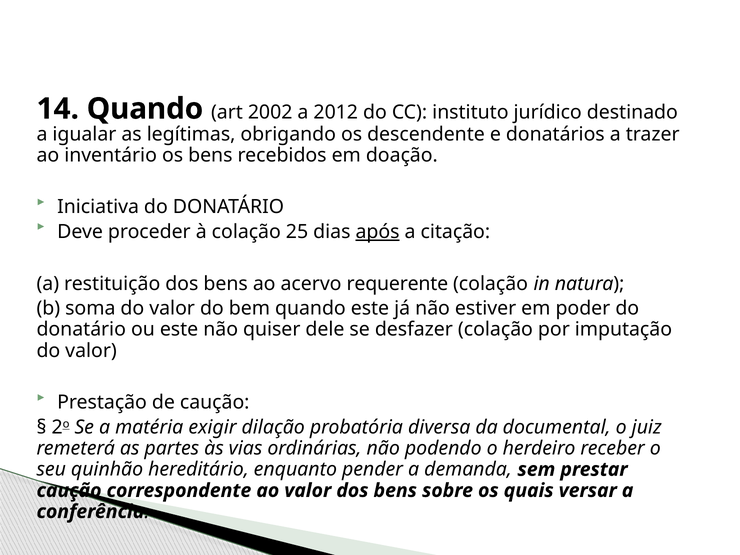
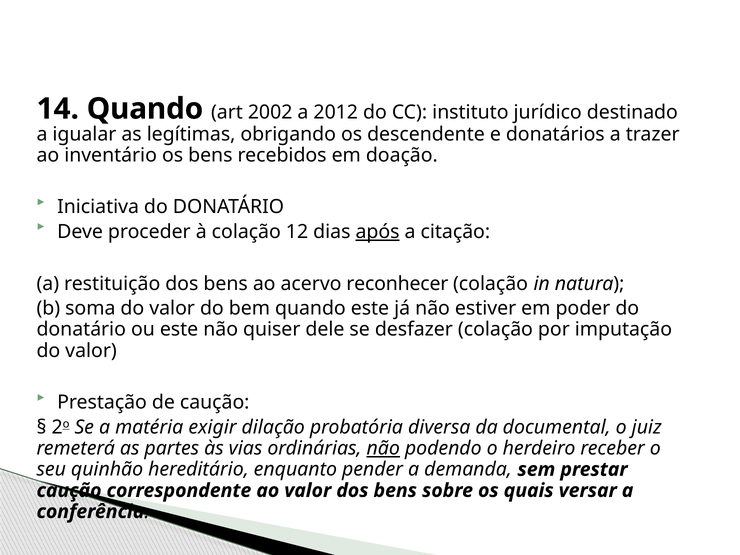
25: 25 -> 12 (297, 232)
requerente: requerente -> reconhecer (397, 284)
não underline: none -> present (383, 448)
